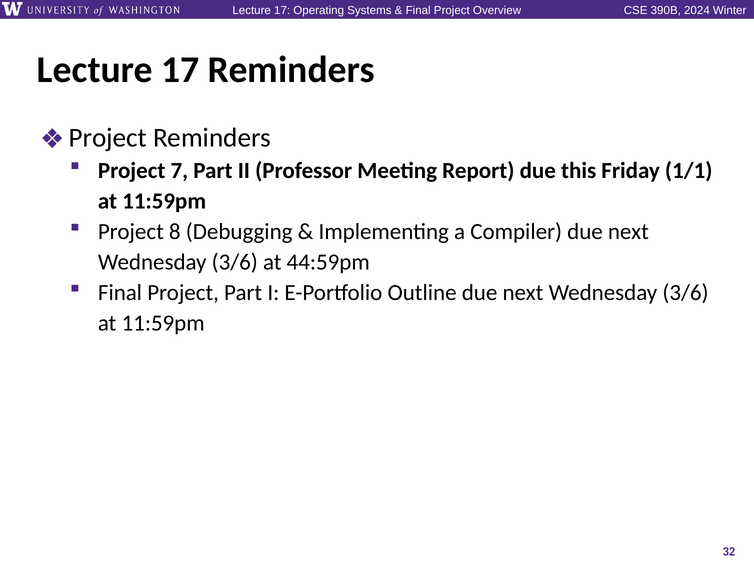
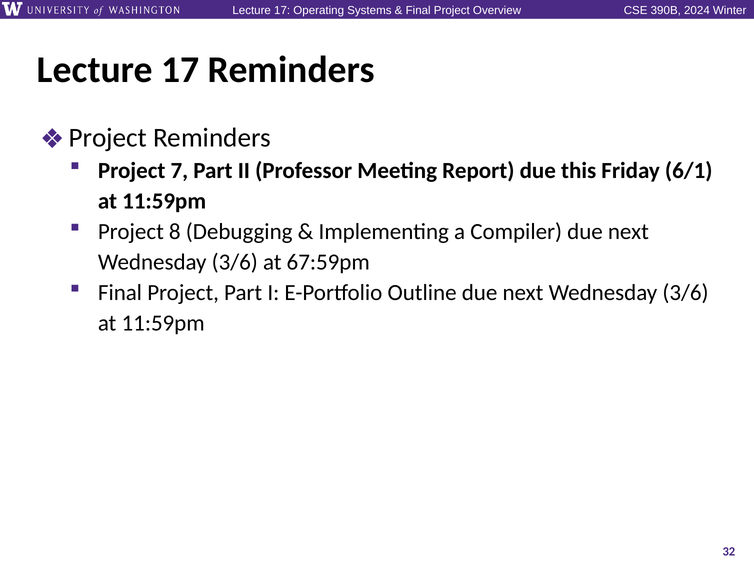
1/1: 1/1 -> 6/1 (689, 170)
44:59pm: 44:59pm -> 67:59pm (328, 262)
